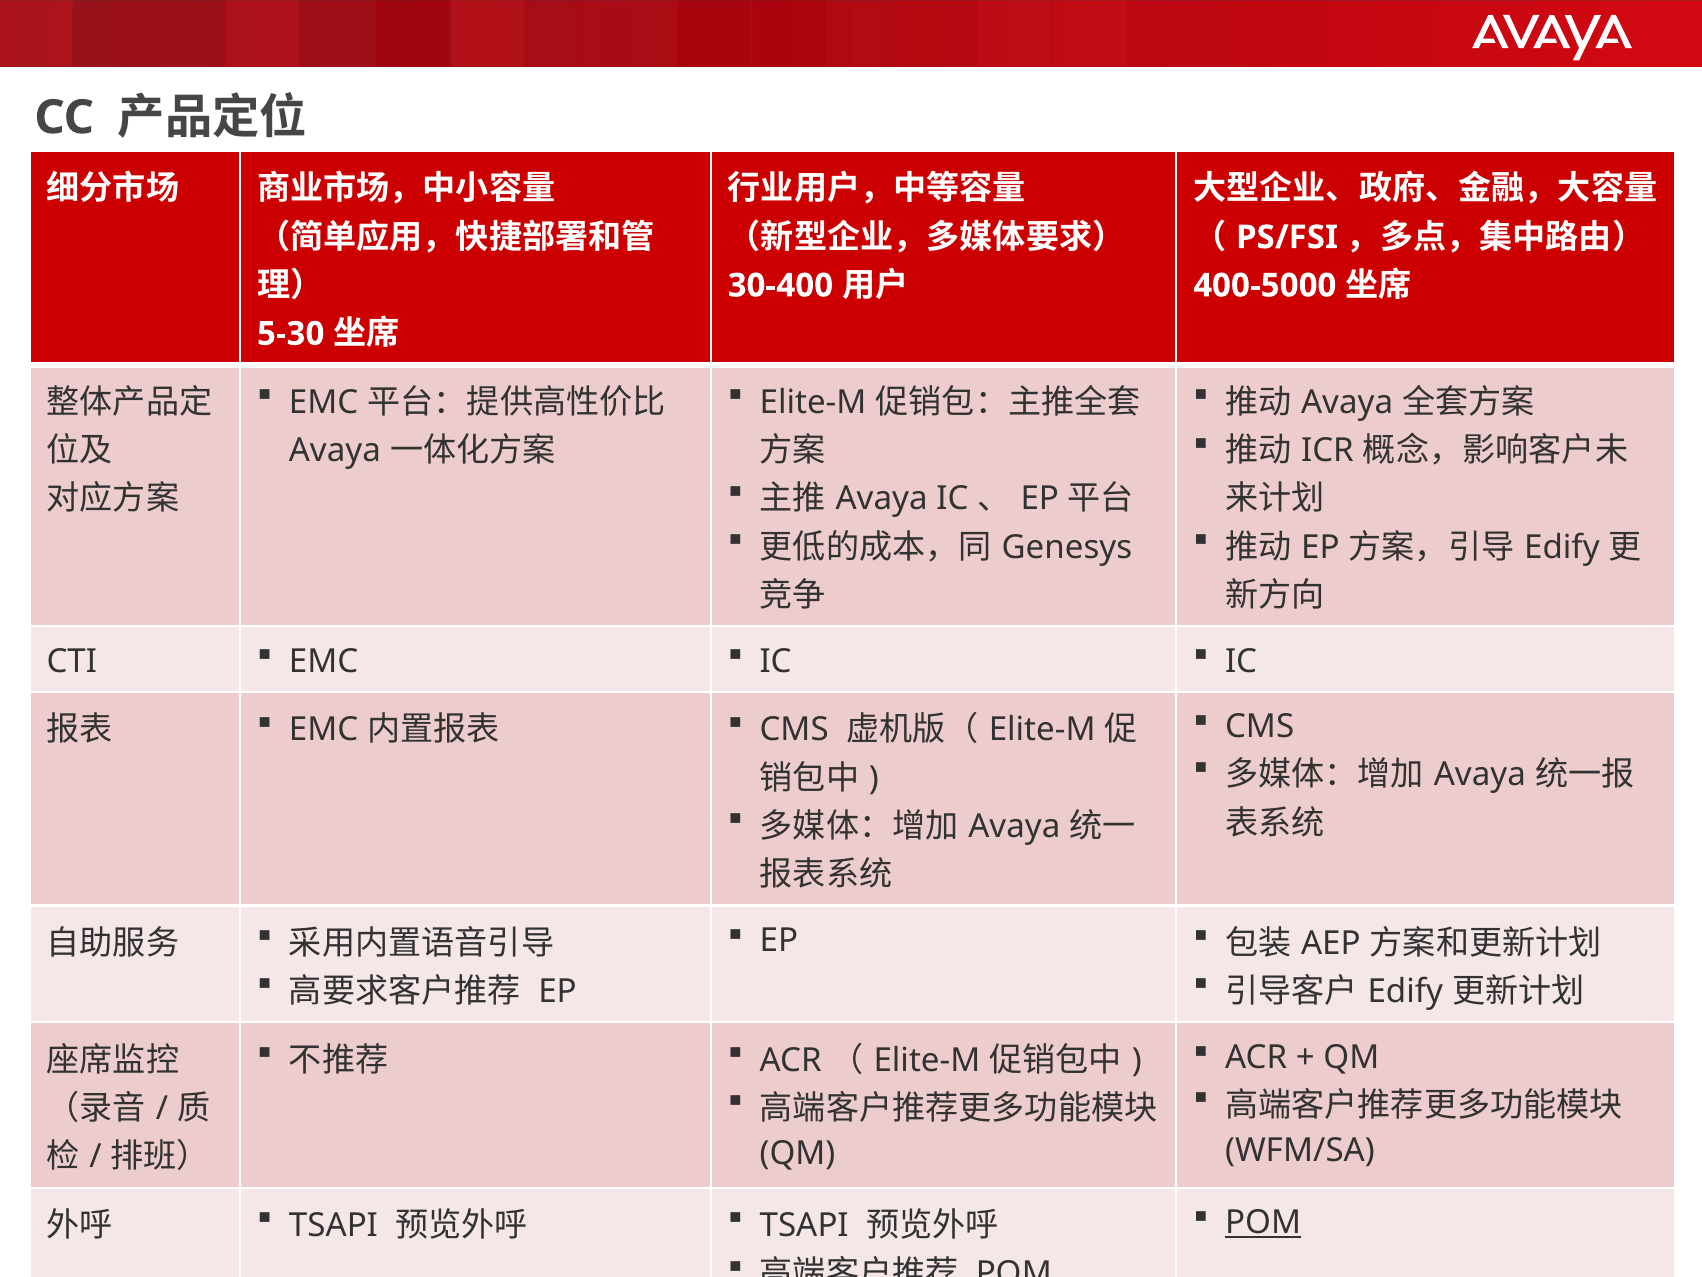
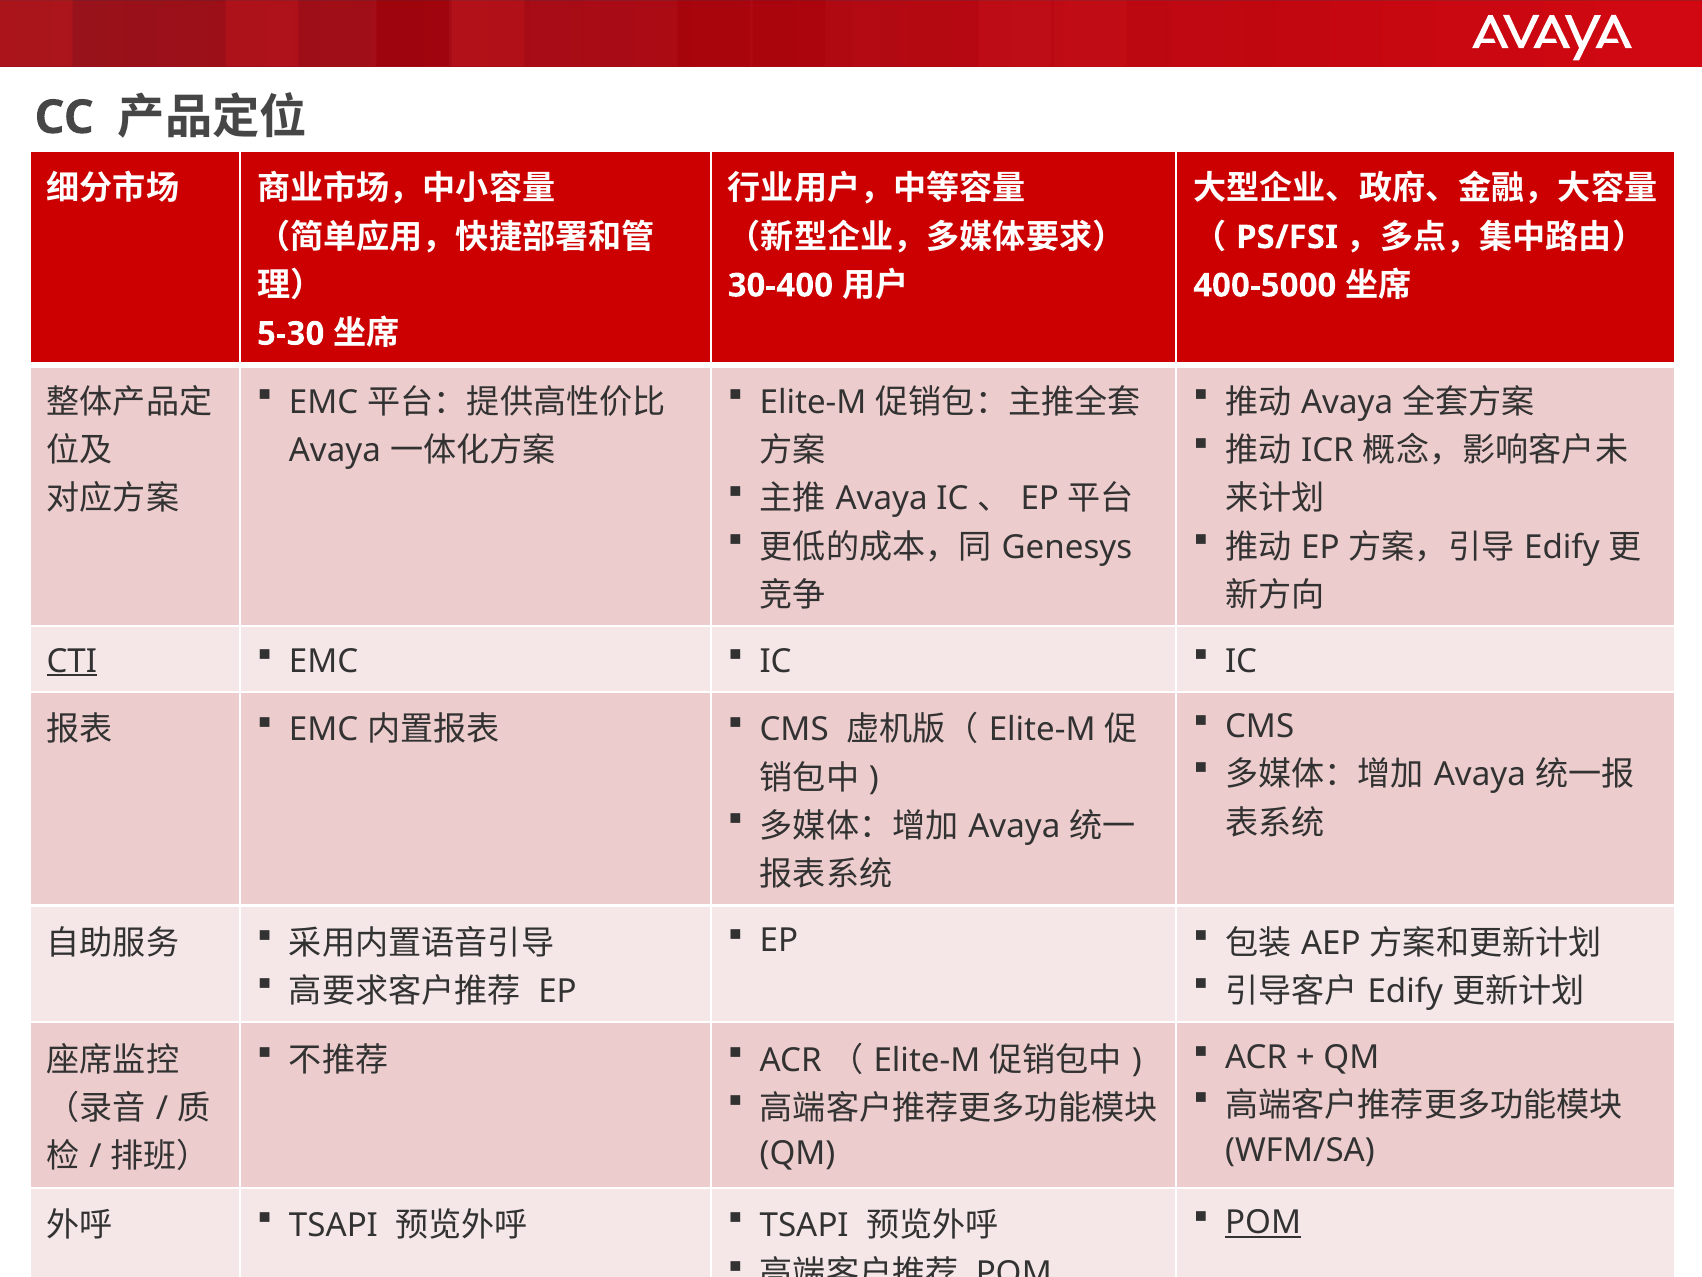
CTI underline: none -> present (72, 661)
